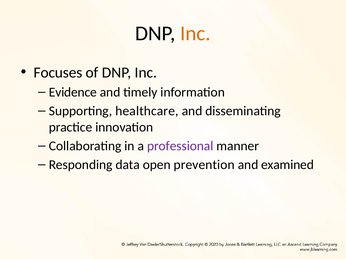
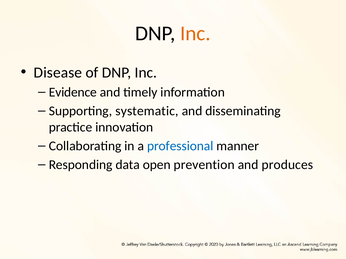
Focuses: Focuses -> Disease (58, 73)
healthcare: healthcare -> systematic (147, 111)
professional colour: purple -> blue (180, 146)
examined: examined -> produces (287, 165)
